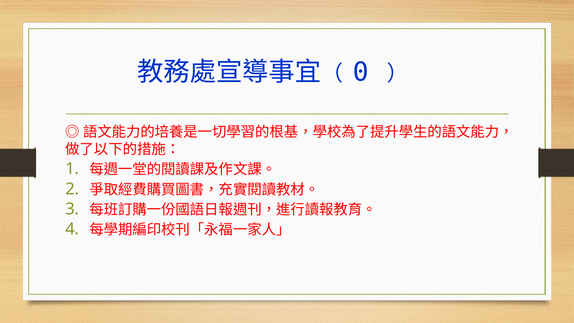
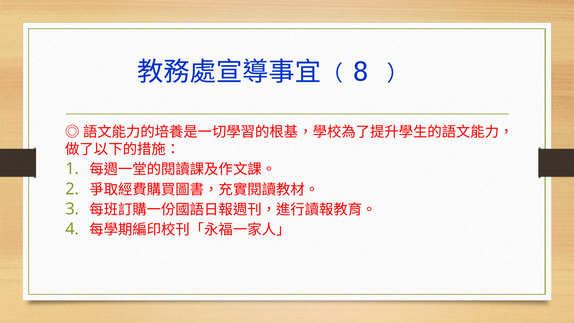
0: 0 -> 8 (361, 72)
